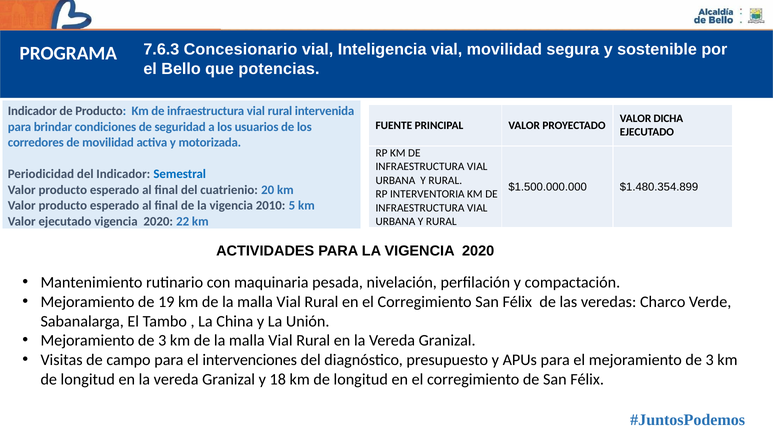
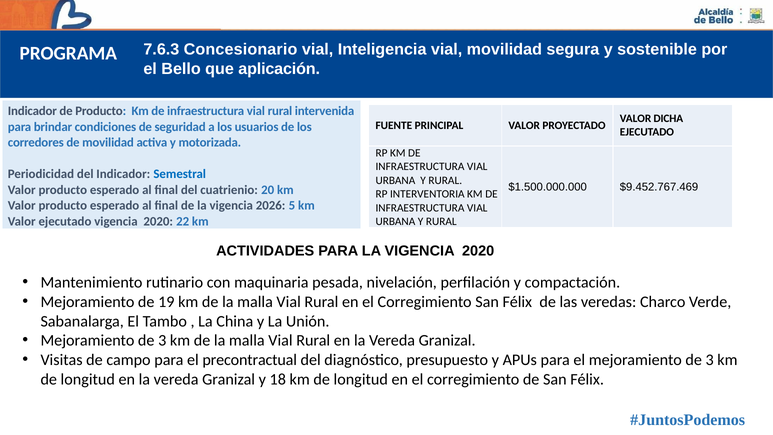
potencias: potencias -> aplicación (279, 69)
$1.480.354.899: $1.480.354.899 -> $9.452.767.469 (659, 187)
2010: 2010 -> 2026 (271, 206)
intervenciones: intervenciones -> precontractual (250, 360)
